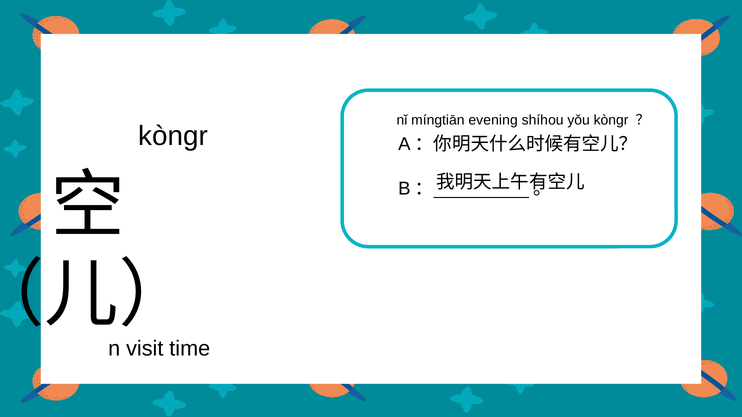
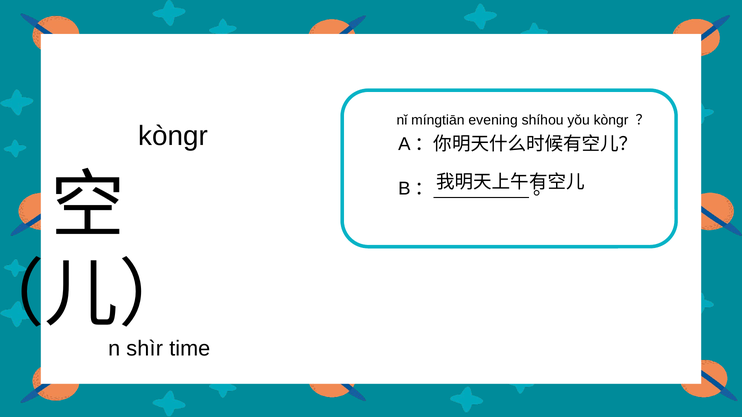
visit: visit -> shìr (145, 349)
